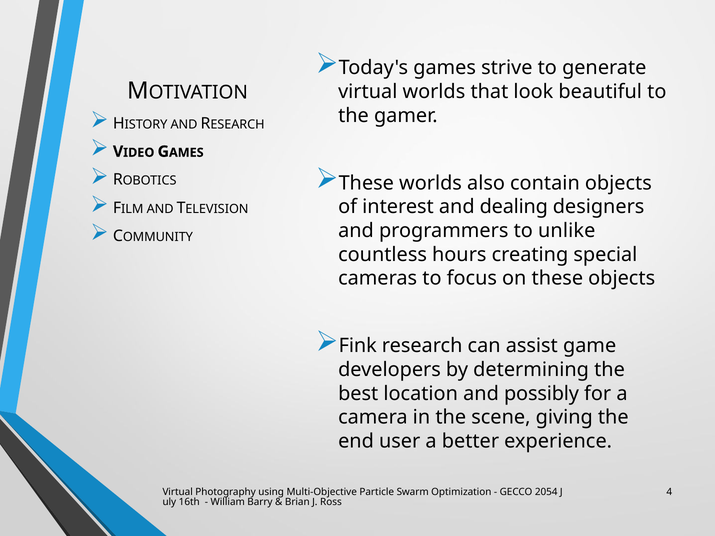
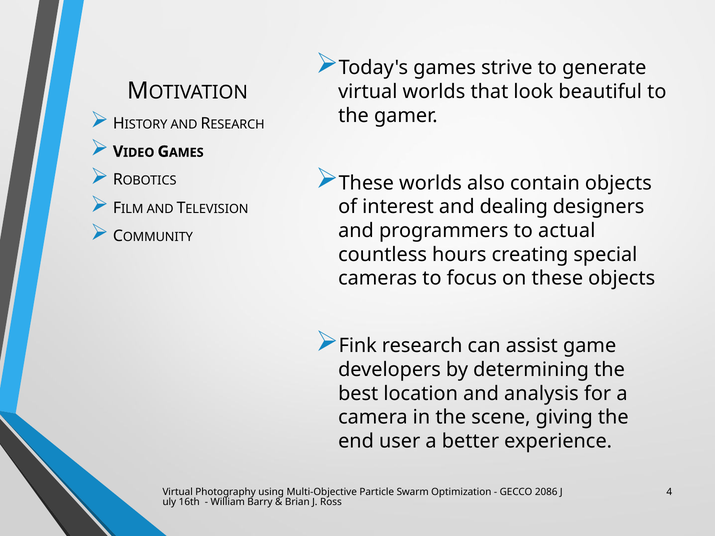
unlike: unlike -> actual (567, 231)
possibly: possibly -> analysis (541, 394)
2054: 2054 -> 2086 (546, 492)
